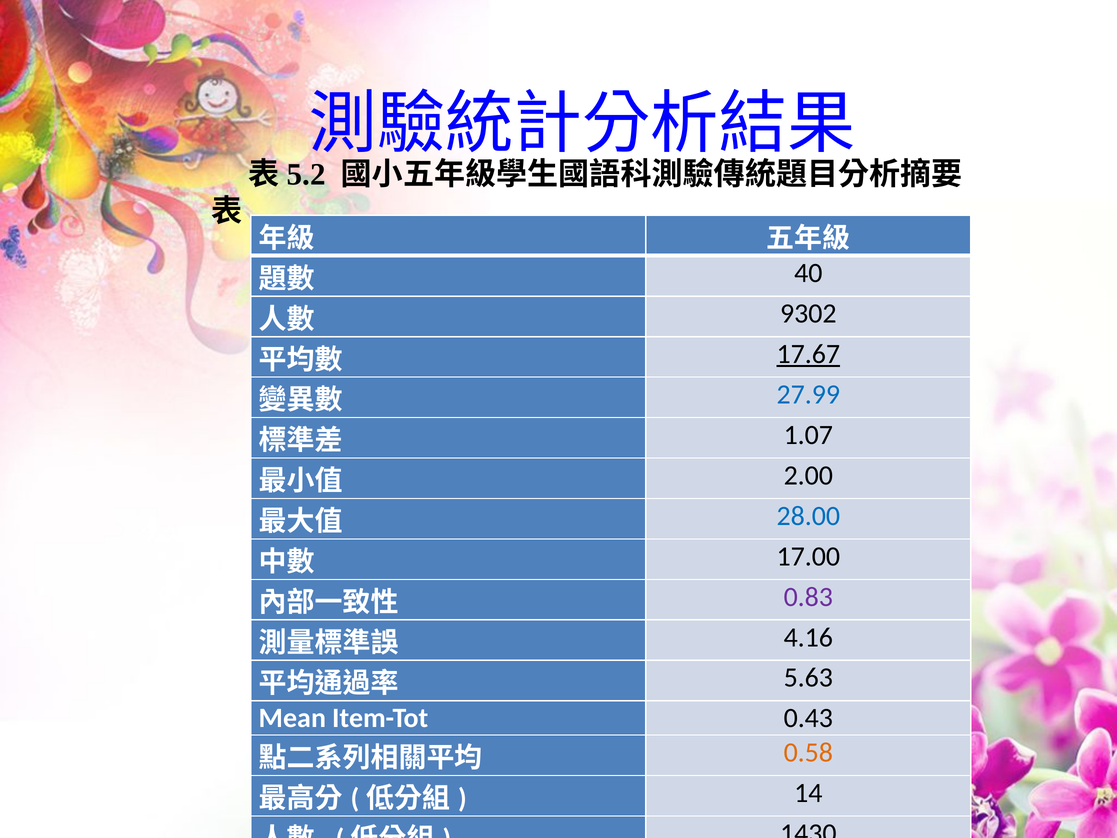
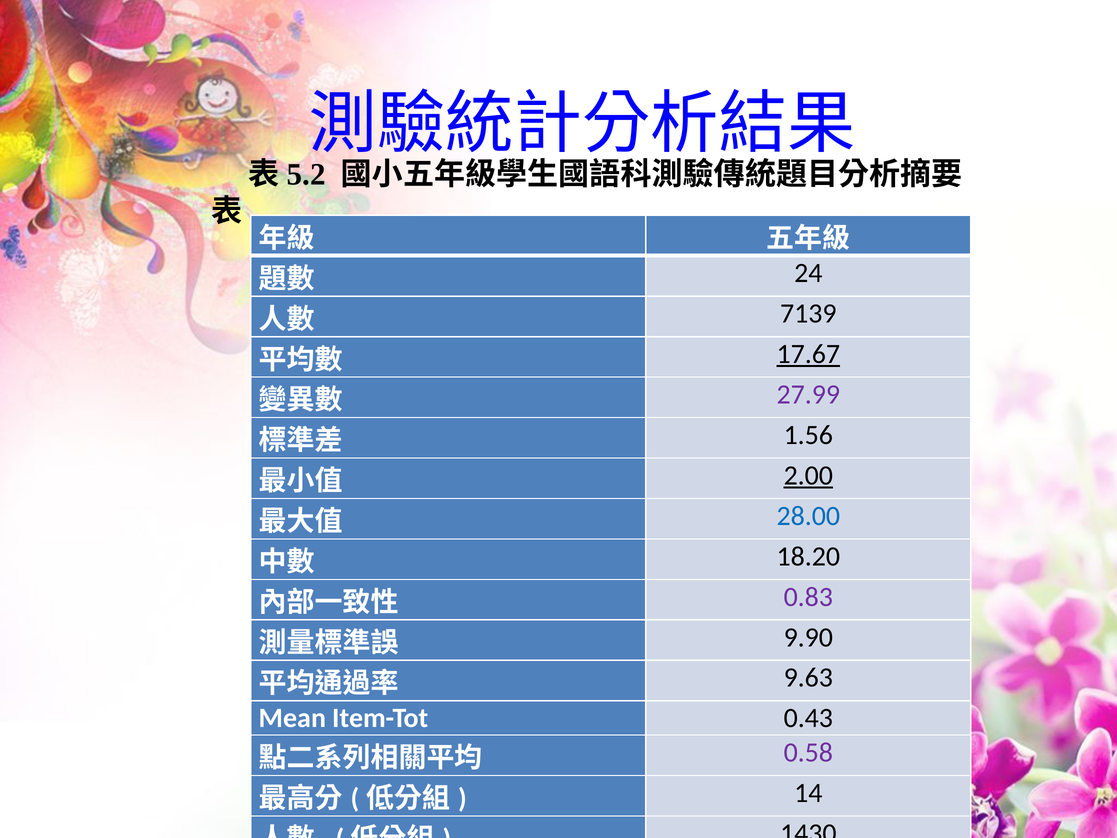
40: 40 -> 24 (808, 273)
9302: 9302 -> 7139 (808, 313)
27.99 colour: blue -> purple (808, 394)
1.07: 1.07 -> 1.56 (808, 435)
2.00 underline: none -> present (808, 475)
17.00: 17.00 -> 18.20 (808, 556)
4.16: 4.16 -> 9.90 (808, 637)
5.63: 5.63 -> 9.63 (808, 678)
0.58 colour: orange -> purple (808, 752)
